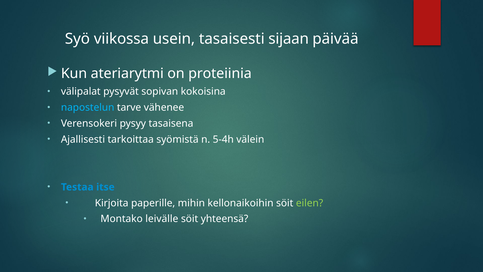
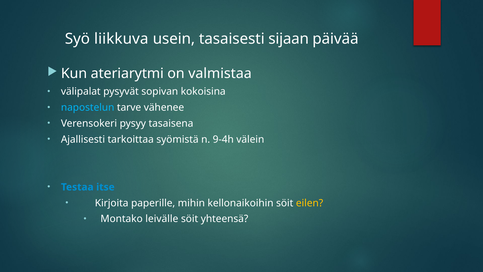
viikossa: viikossa -> liikkuva (121, 39)
proteiinia: proteiinia -> valmistaa (220, 73)
5-4h: 5-4h -> 9-4h (223, 139)
eilen colour: light green -> yellow (310, 203)
